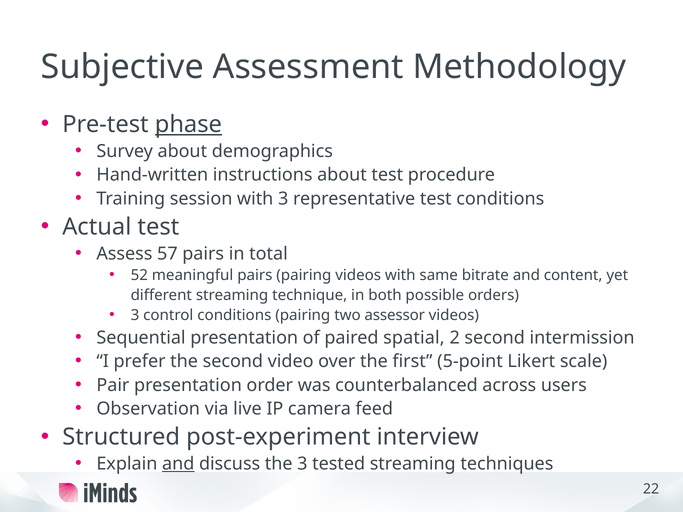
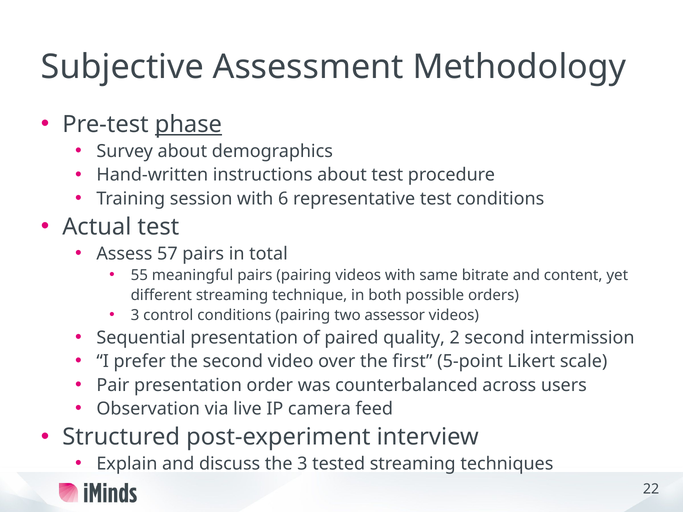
with 3: 3 -> 6 (283, 199)
52: 52 -> 55 (139, 275)
spatial: spatial -> quality (414, 338)
and underline: present -> none (178, 464)
